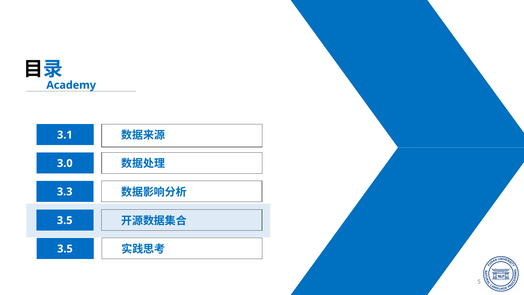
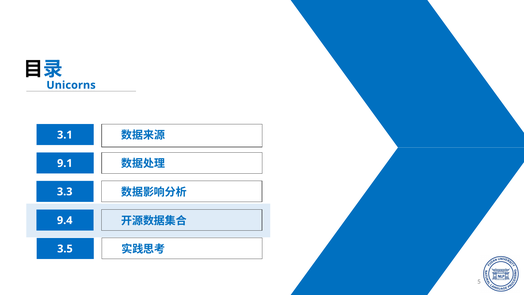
Academy: Academy -> Unicorns (71, 85)
3.0: 3.0 -> 9.1 (65, 163)
3.5: 3.5 -> 9.4 (65, 220)
